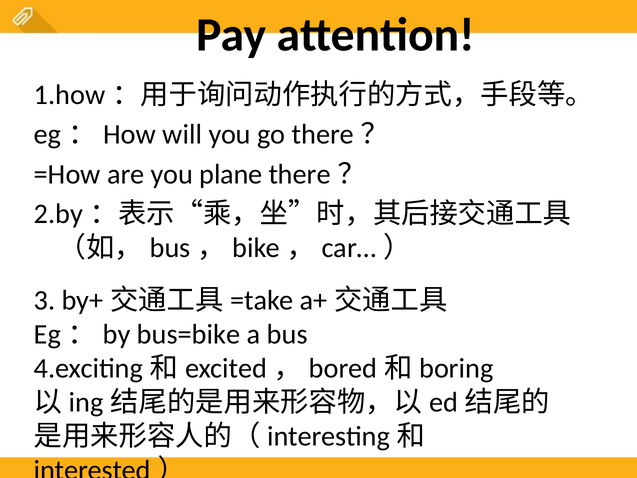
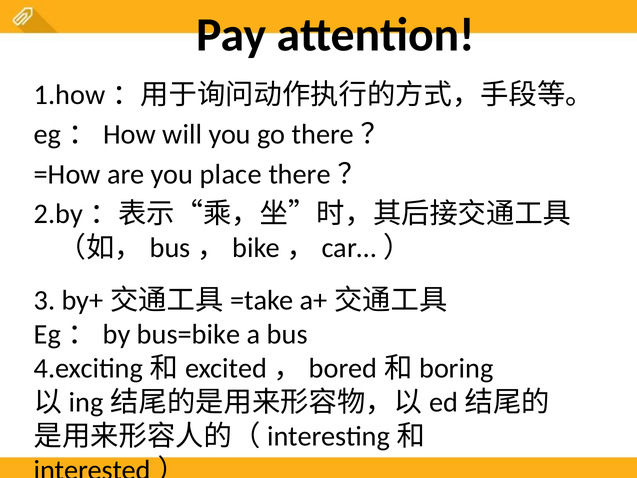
plane: plane -> place (231, 174)
